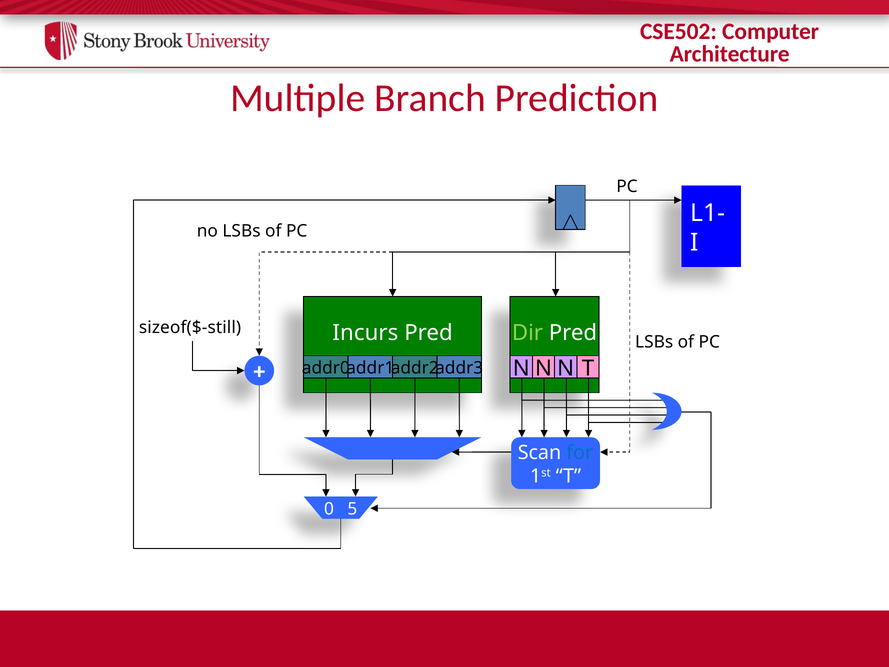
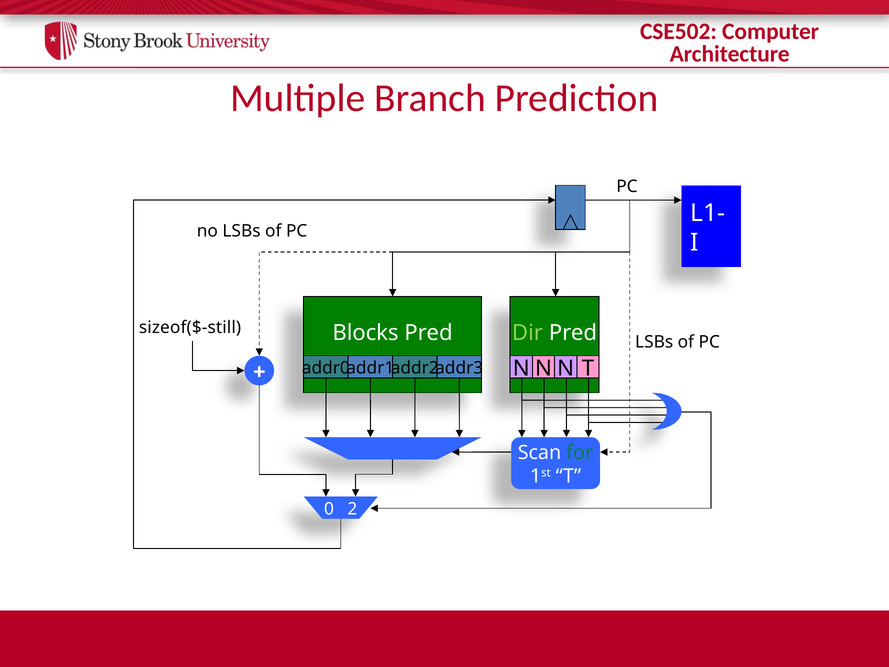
Incurs: Incurs -> Blocks (366, 333)
for colour: blue -> green (580, 452)
5: 5 -> 2 (352, 509)
